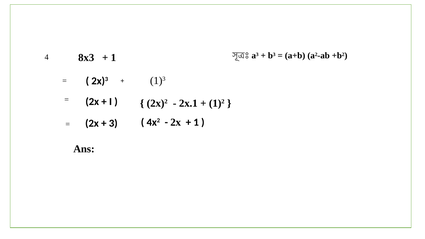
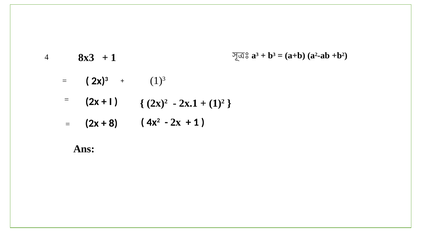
3: 3 -> 8 (113, 123)
